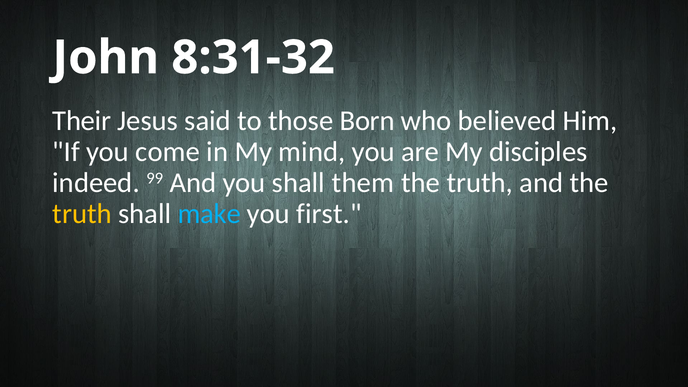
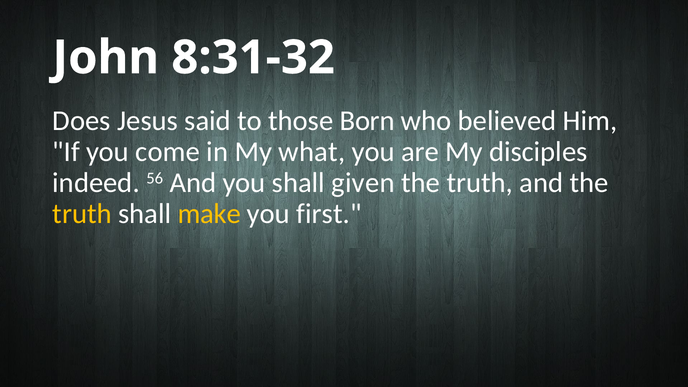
Their: Their -> Does (82, 121)
mind: mind -> what (312, 152)
99: 99 -> 56 (155, 178)
them: them -> given (363, 183)
make colour: light blue -> yellow (209, 214)
